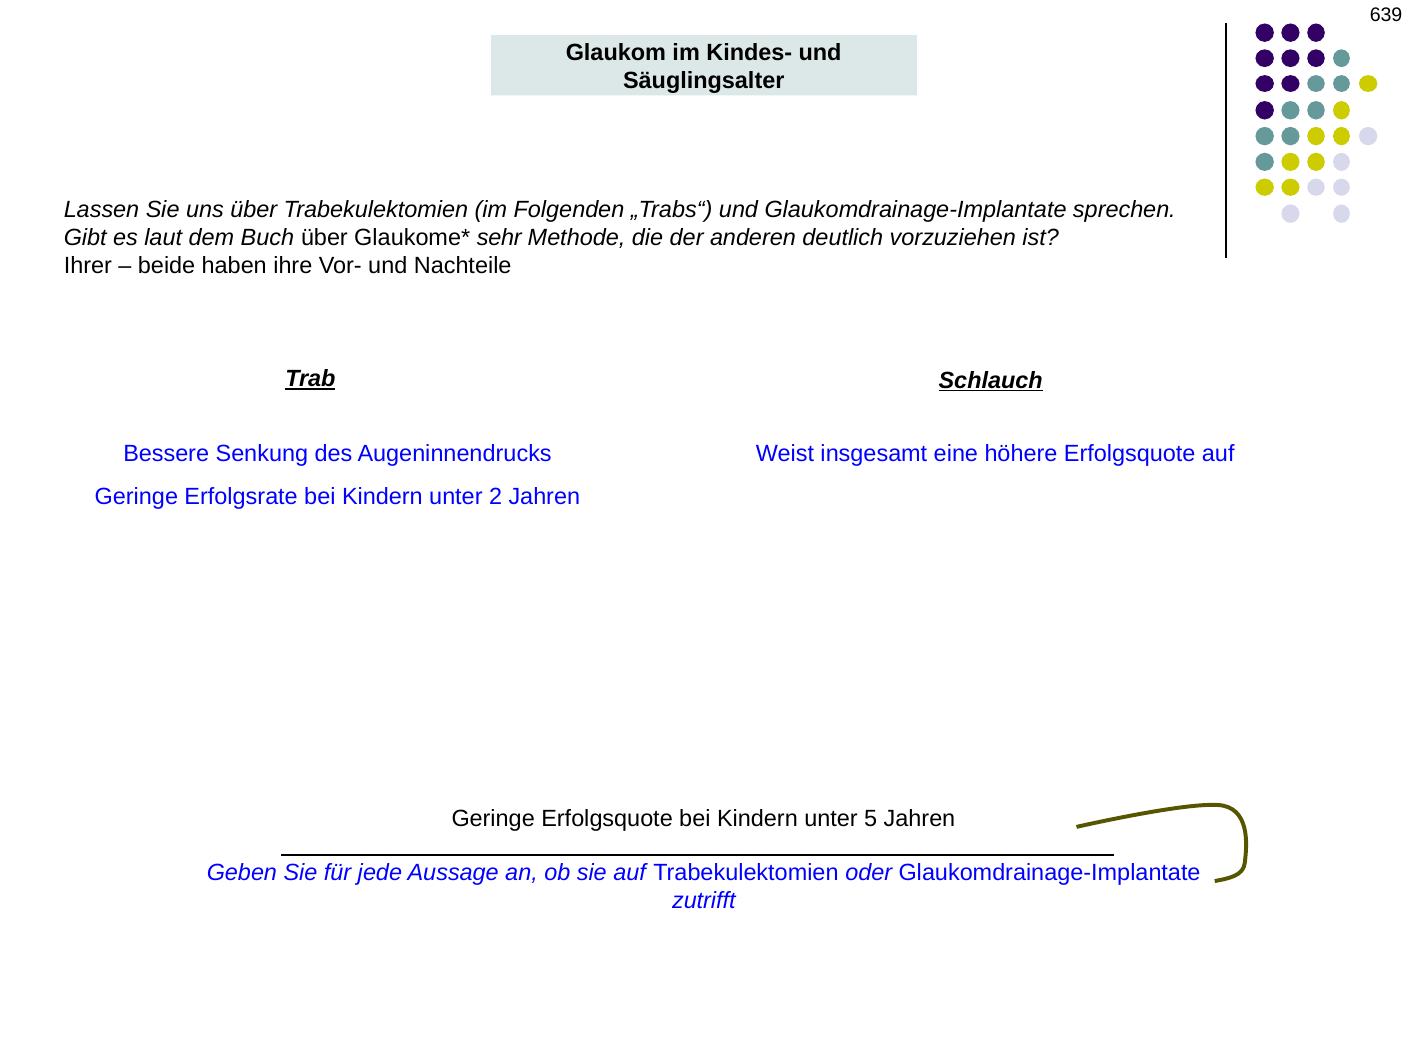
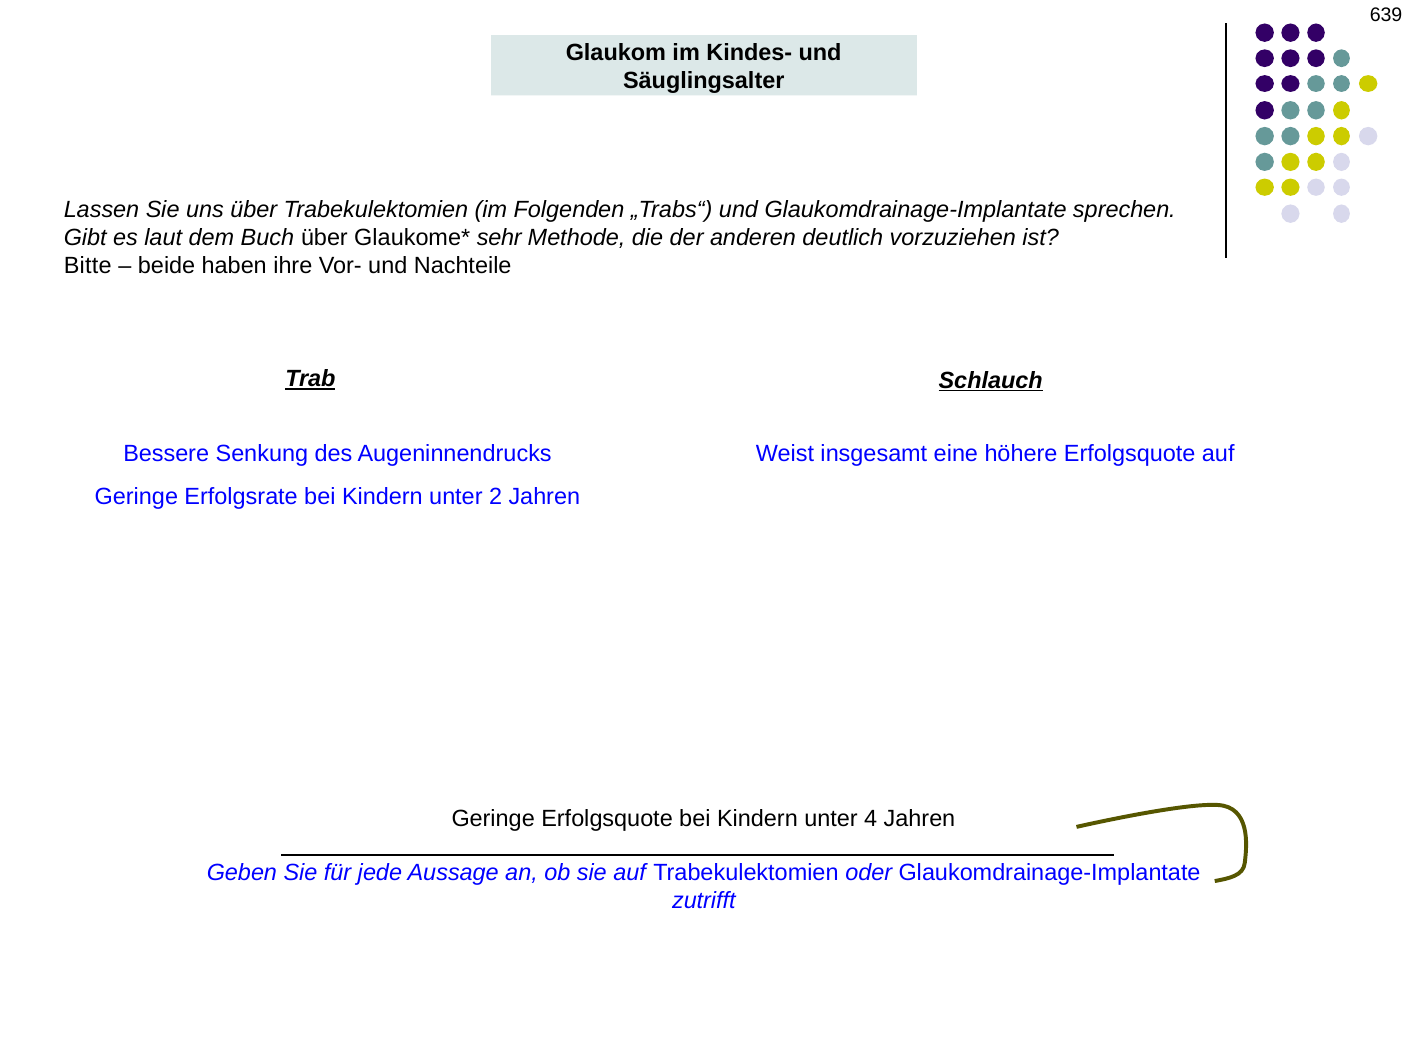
Ihrer: Ihrer -> Bitte (88, 266)
5: 5 -> 4 (871, 818)
